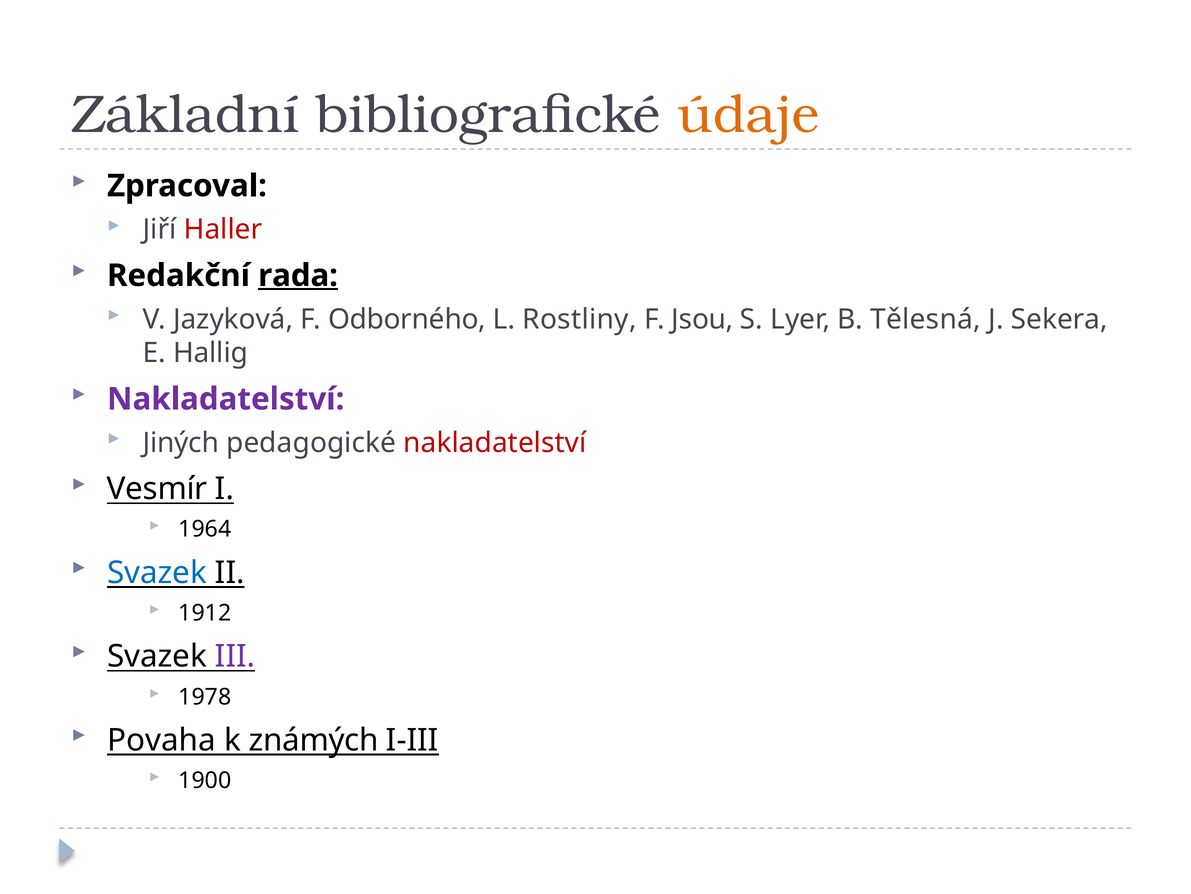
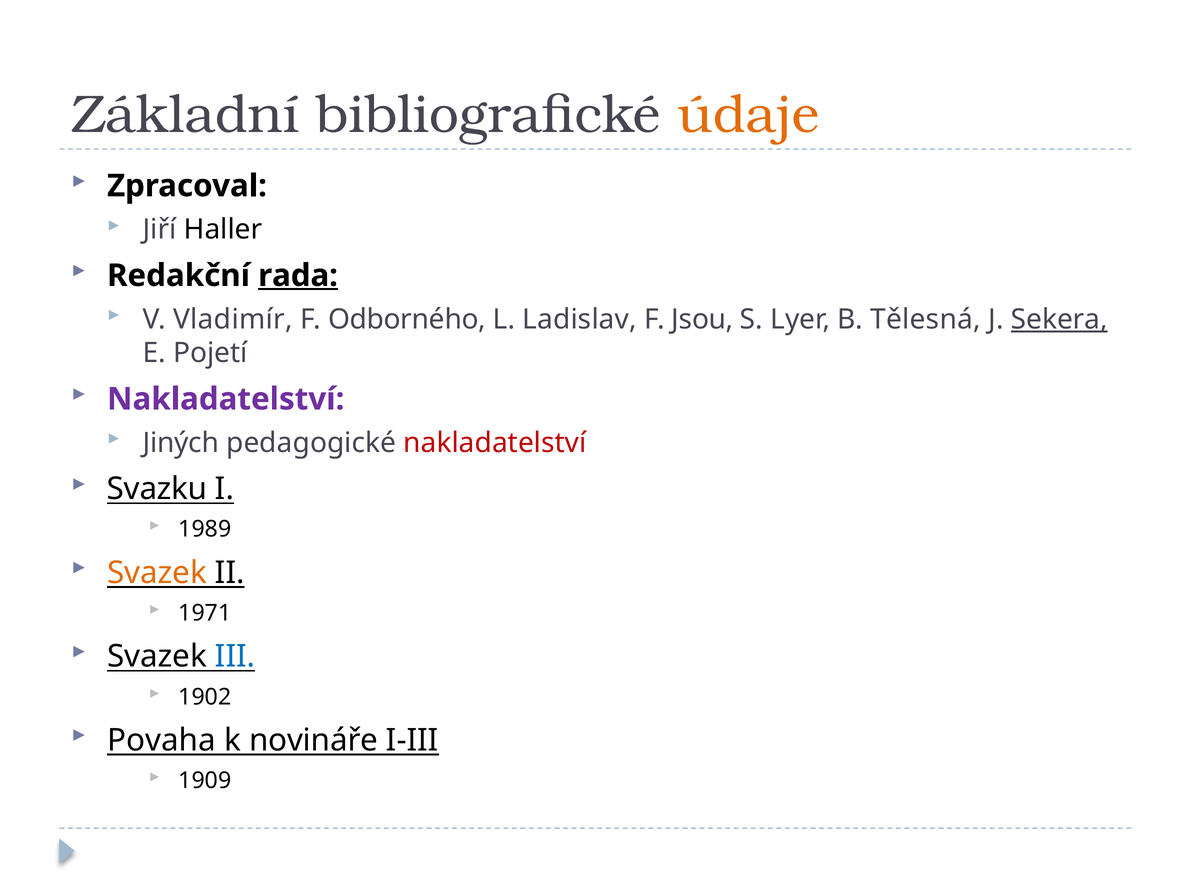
Haller colour: red -> black (223, 229)
Jazyková: Jazyková -> Vladimír (233, 319)
Rostliny: Rostliny -> Ladislav (580, 319)
Sekera underline: none -> present (1059, 319)
Hallig: Hallig -> Pojetí (210, 353)
Vesmír: Vesmír -> Svazku (157, 488)
1964: 1964 -> 1989 (205, 529)
Svazek colour: blue -> orange (157, 572)
1912: 1912 -> 1971 (205, 613)
III colour: purple -> blue (235, 656)
1978: 1978 -> 1902 (205, 696)
známých: známých -> novináře (314, 740)
1900: 1900 -> 1909 (205, 780)
